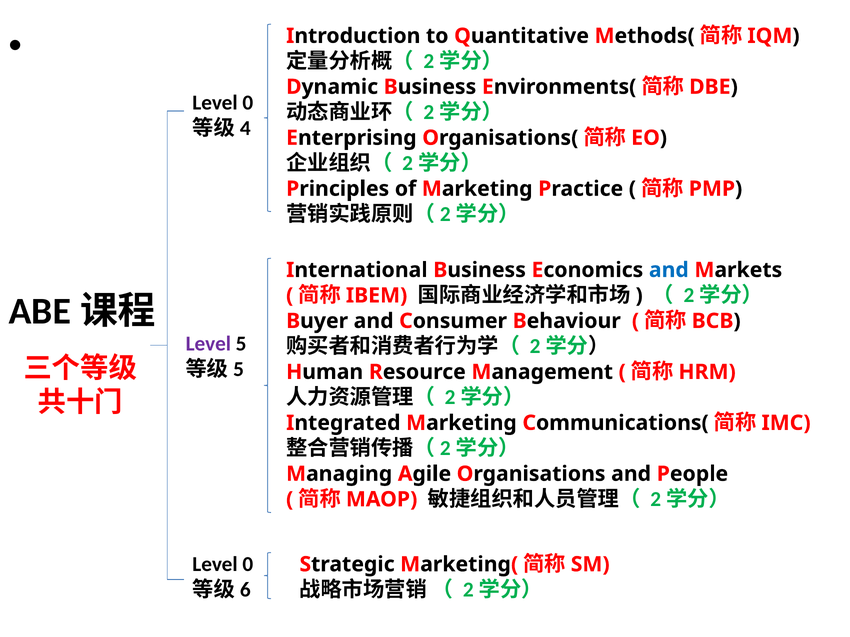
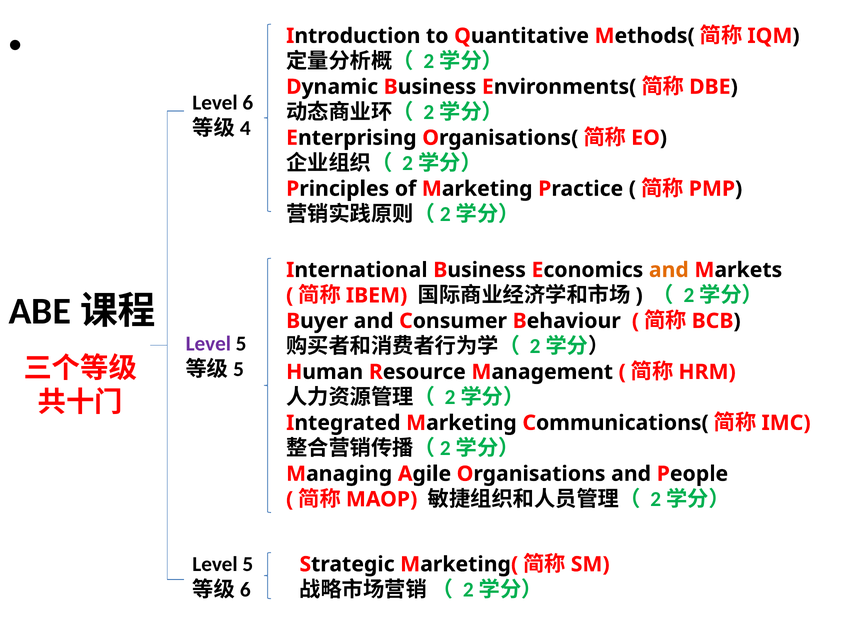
0: 0 -> 6 (248, 103)
and colour: blue -> orange (669, 270)
0: 0 -> 5 (248, 565)
